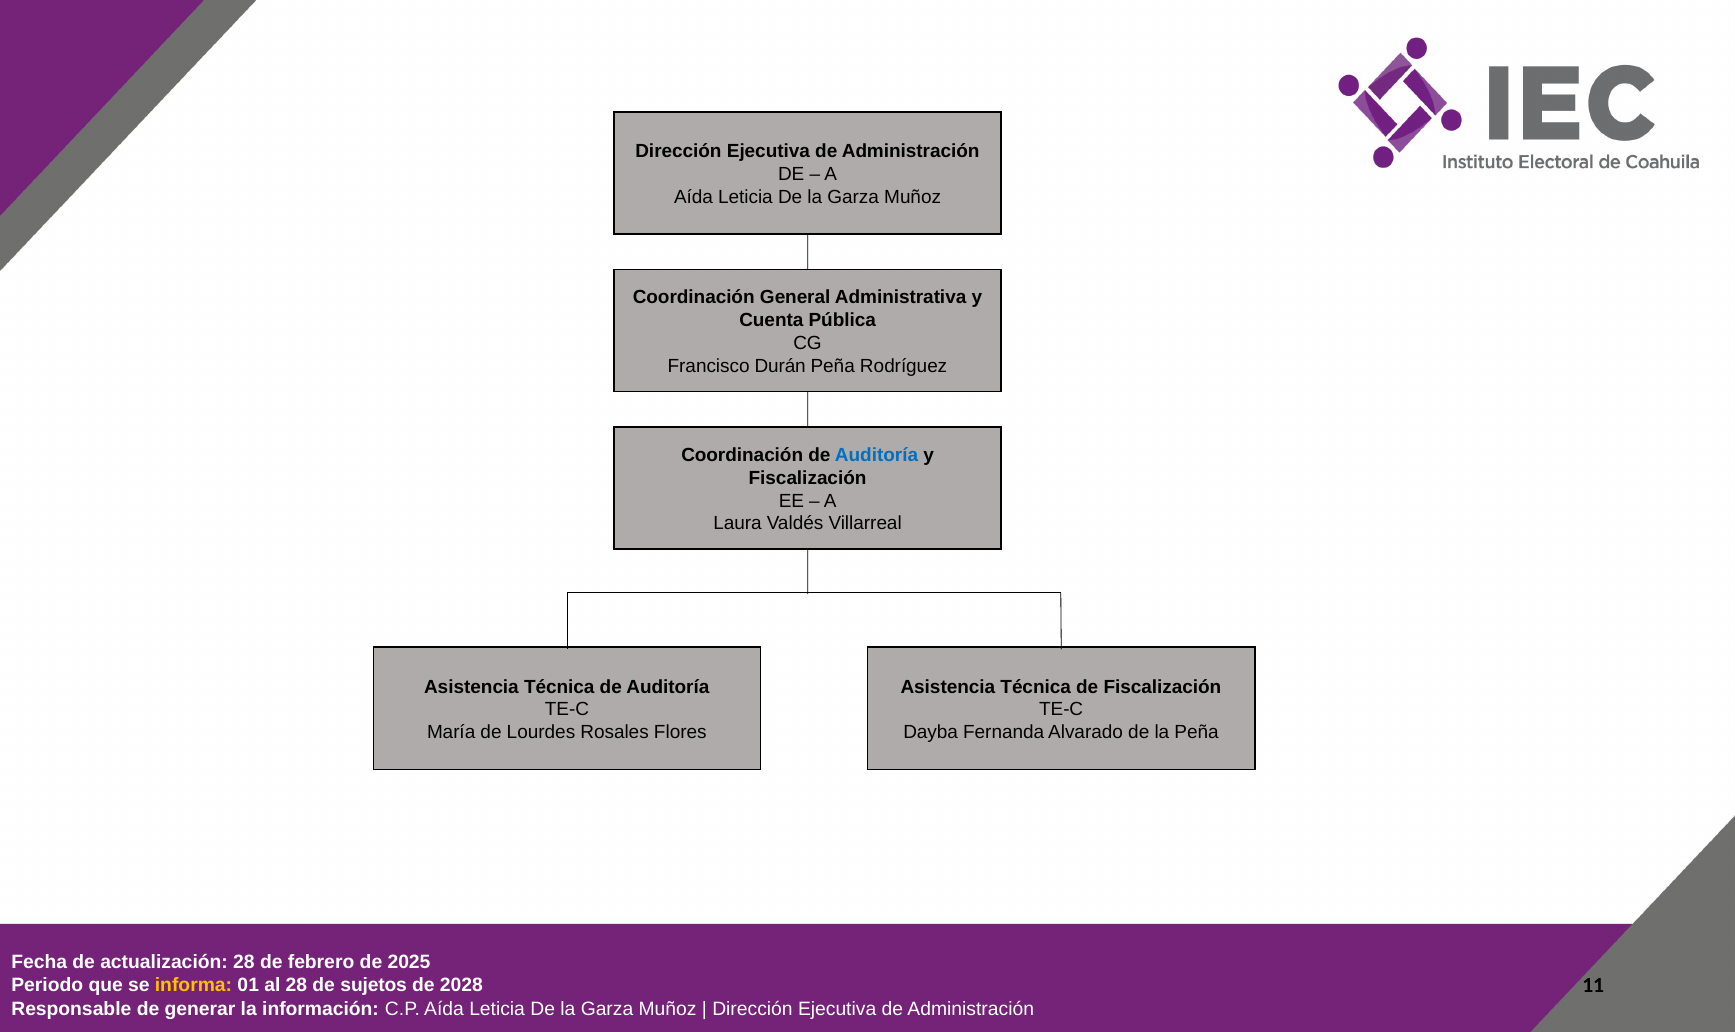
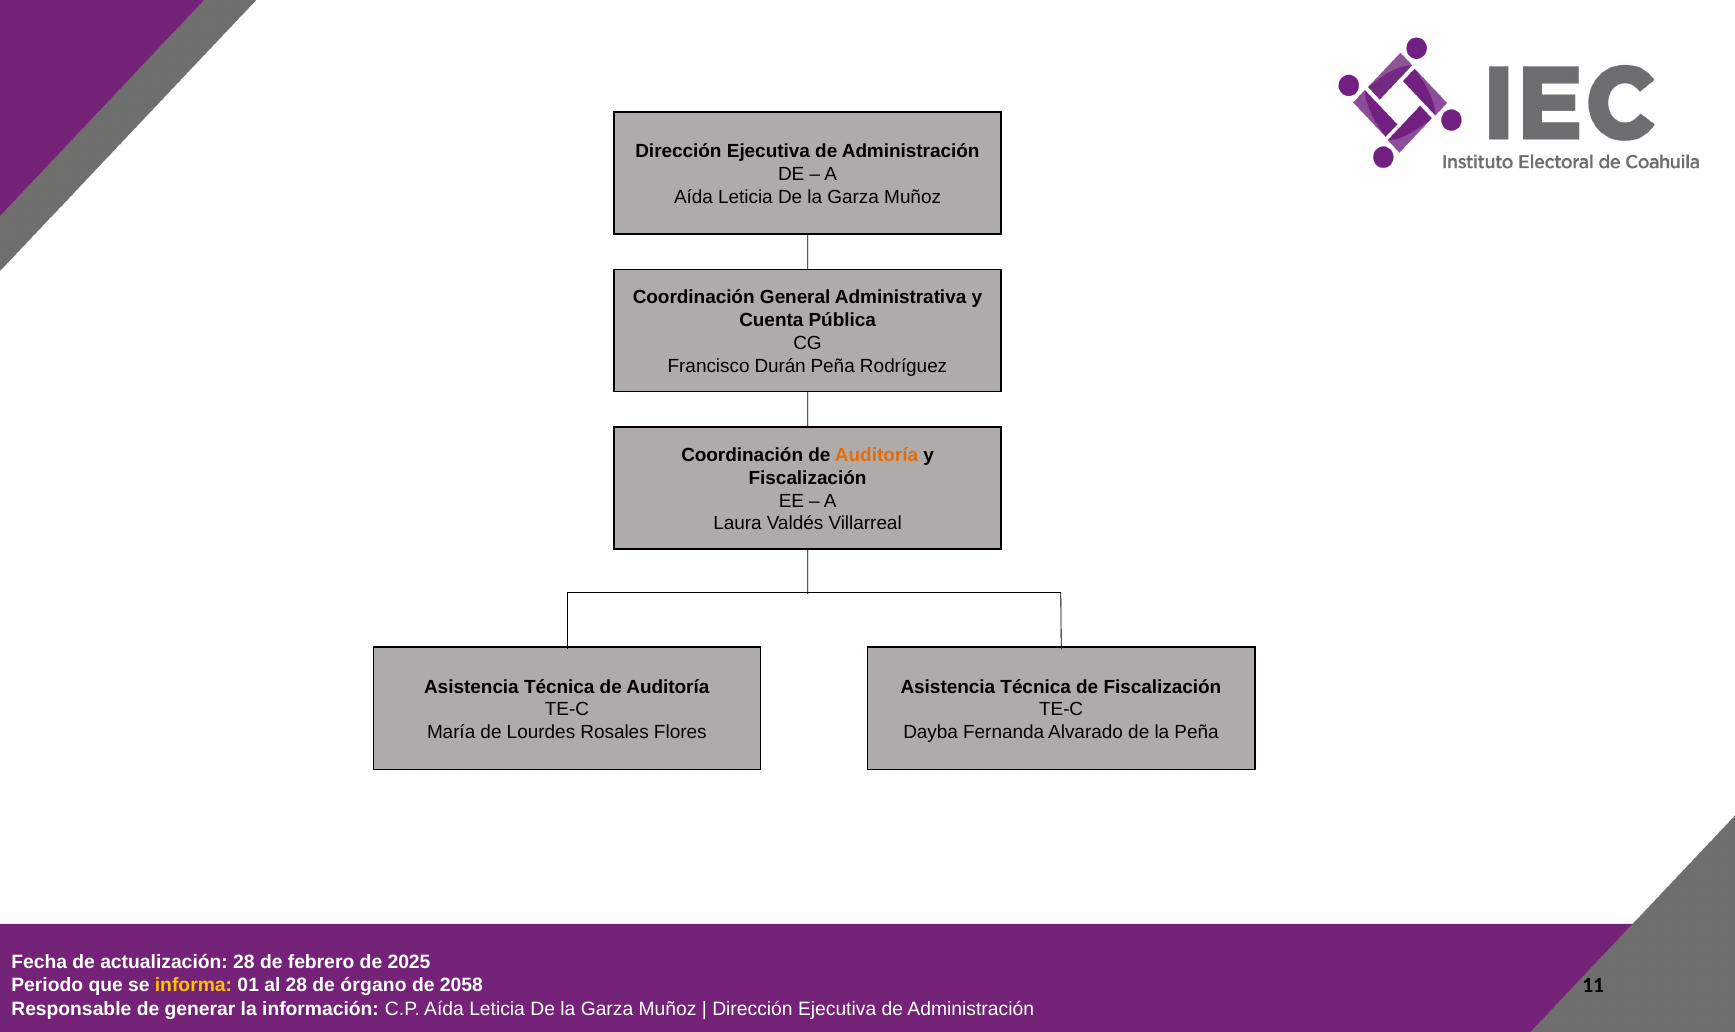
Auditoría colour: blue -> orange (877, 455)
sujetos: sujetos -> órgano (374, 985)
2028: 2028 -> 2058 (461, 985)
